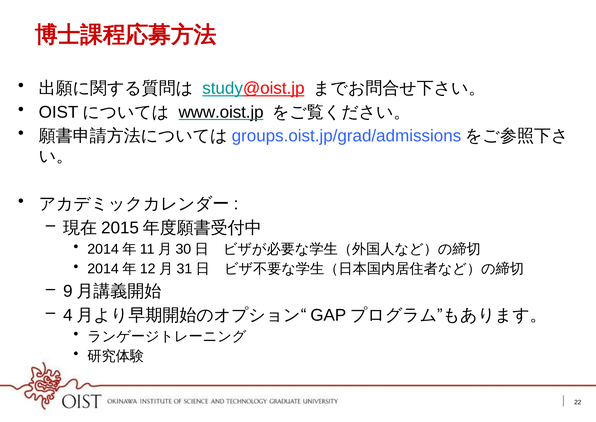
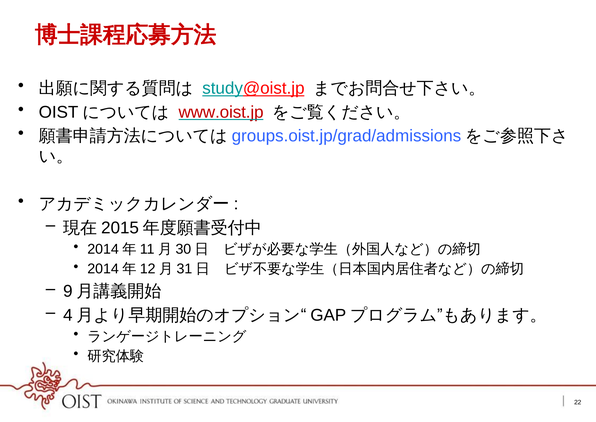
www.oist.jp colour: black -> red (221, 112)
